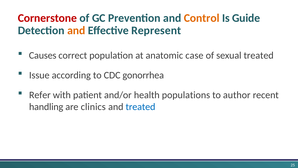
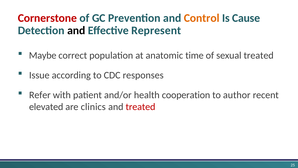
Guide: Guide -> Cause (246, 18)
and colour: orange -> black (76, 30)
Causes: Causes -> Maybe (43, 55)
case: case -> time (194, 55)
gonorrhea: gonorrhea -> responses (143, 75)
populations: populations -> cooperation (186, 95)
handling: handling -> elevated (46, 107)
treated colour: blue -> red (140, 107)
